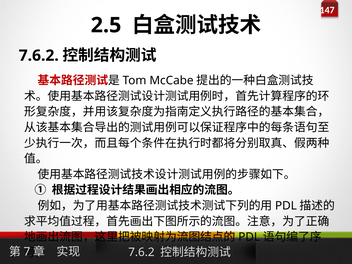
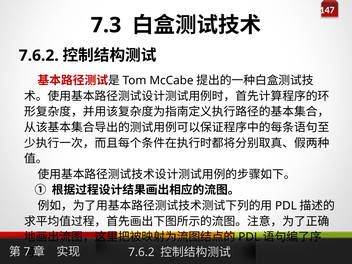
2.5: 2.5 -> 7.3 (106, 25)
